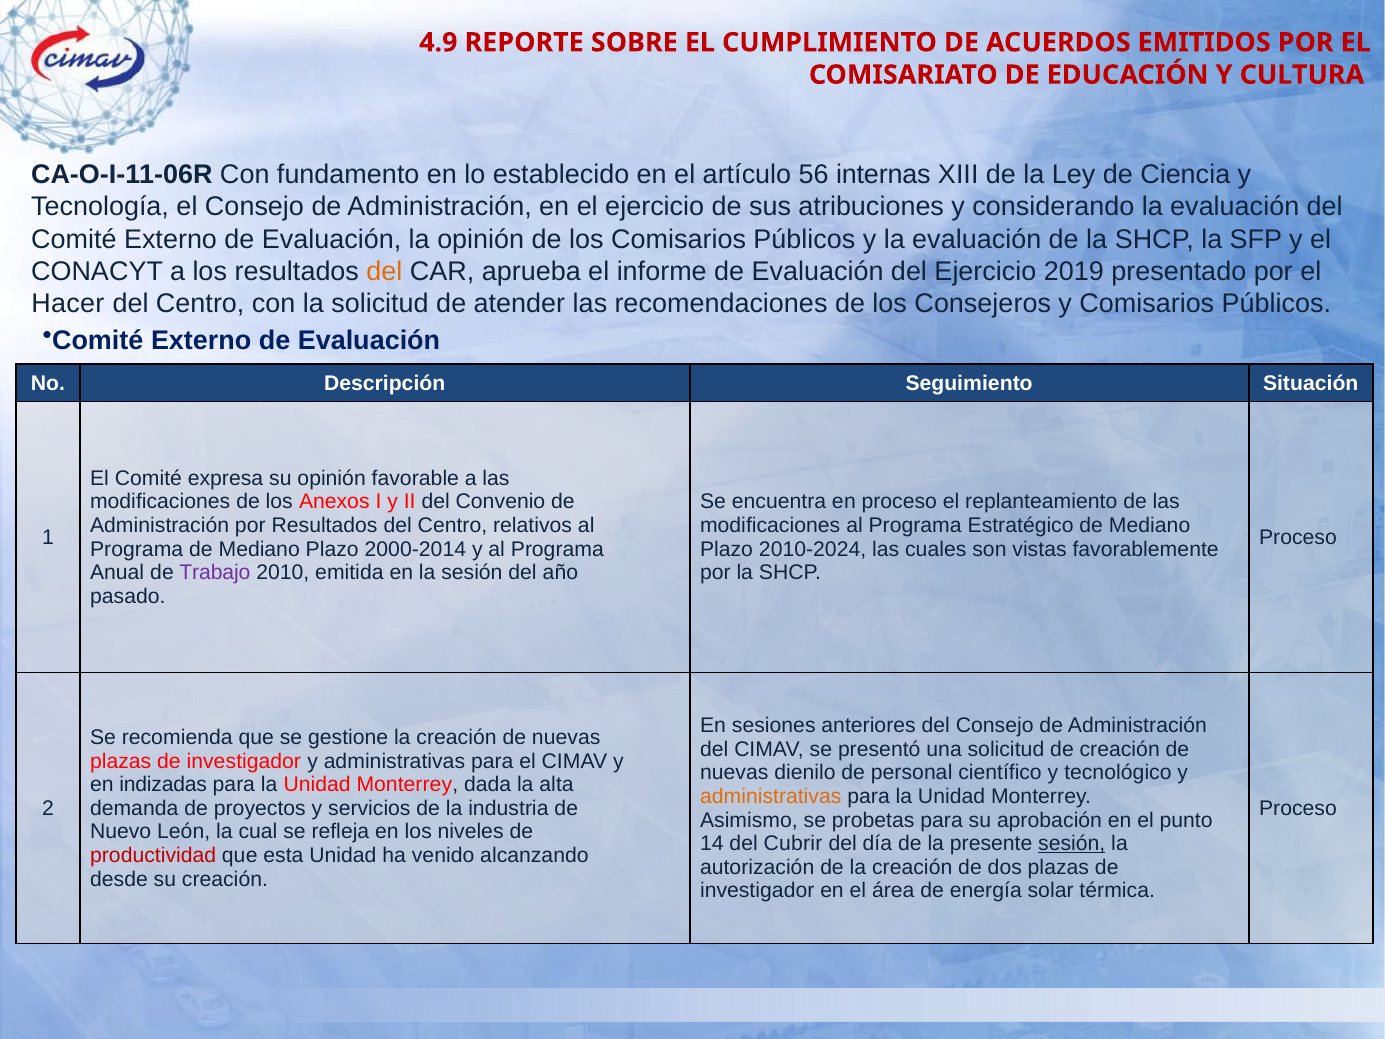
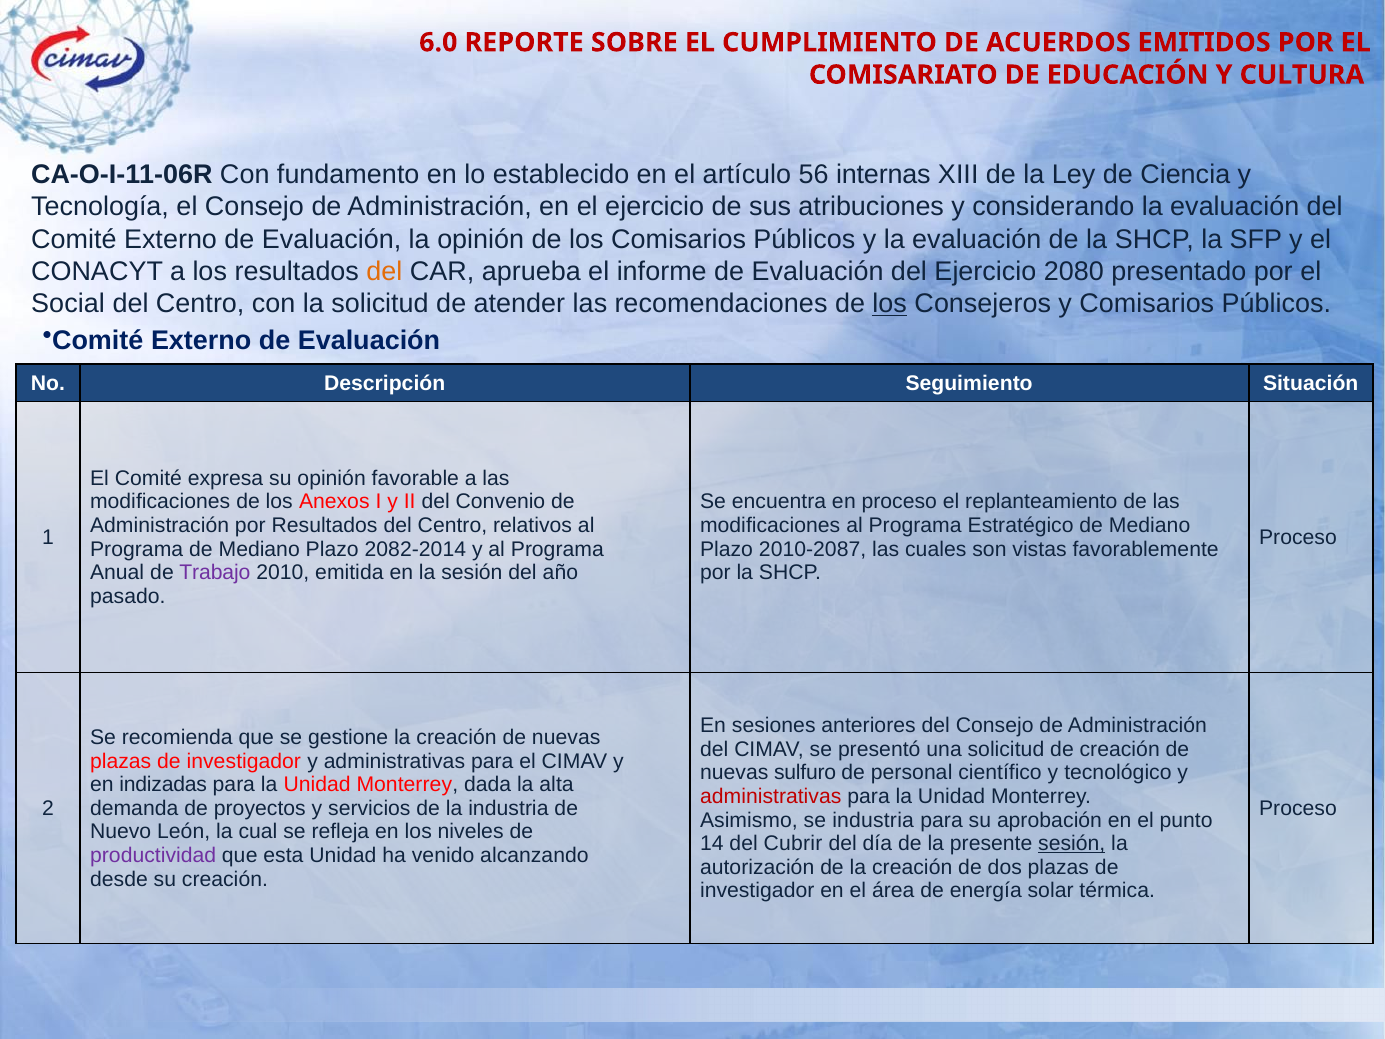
4.9: 4.9 -> 6.0 (438, 42)
2019: 2019 -> 2080 (1074, 272)
Hacer: Hacer -> Social (68, 304)
los underline: none -> present (890, 304)
2000-2014: 2000-2014 -> 2082-2014 (415, 549)
2010-2024: 2010-2024 -> 2010-2087 (813, 549)
dienilo: dienilo -> sulfuro (805, 773)
administrativas colour: orange -> red (771, 796)
se probetas: probetas -> industria (873, 820)
productividad colour: red -> purple (153, 855)
